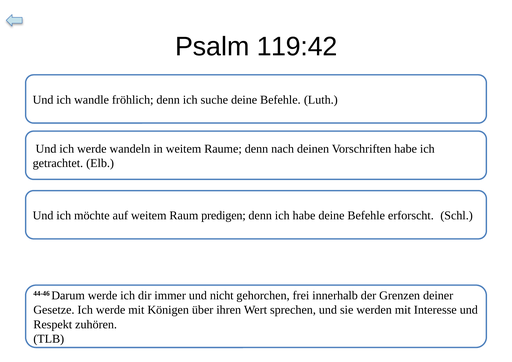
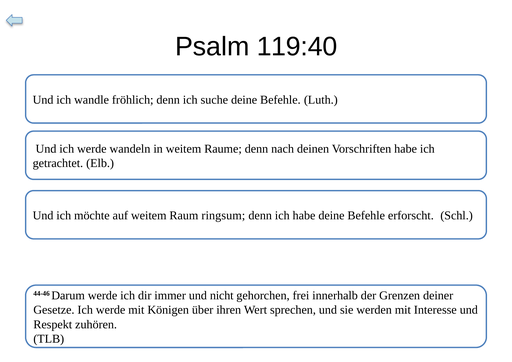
119:42: 119:42 -> 119:40 (297, 47)
predigen: predigen -> ringsum (223, 216)
